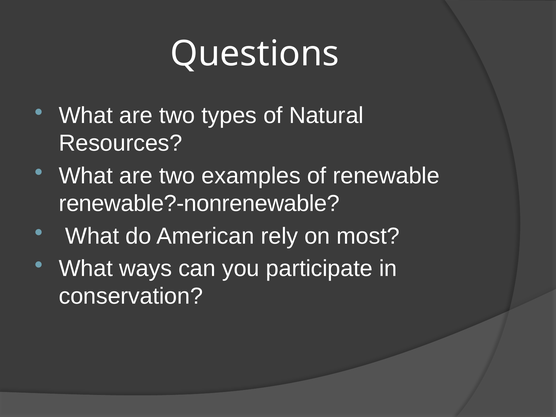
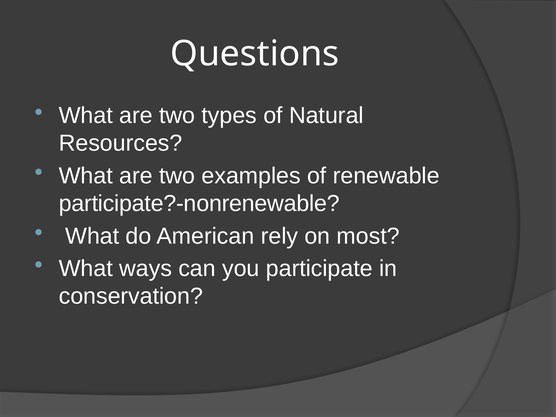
renewable?-nonrenewable: renewable?-nonrenewable -> participate?-nonrenewable (199, 204)
